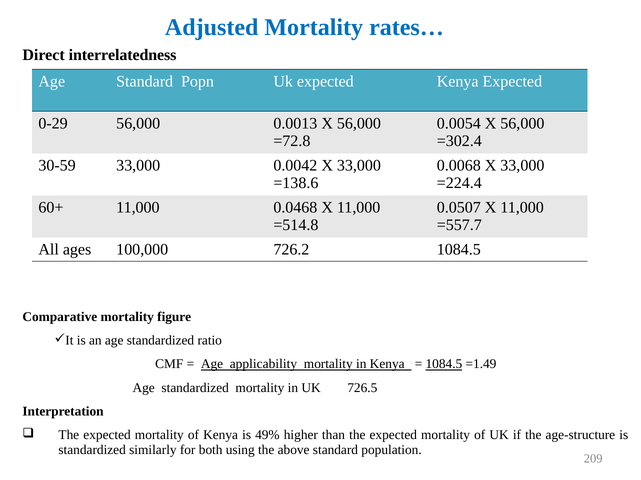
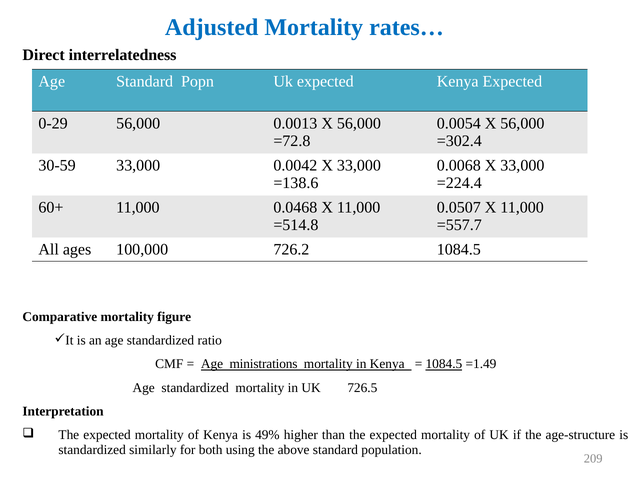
applicability: applicability -> ministrations (264, 365)
